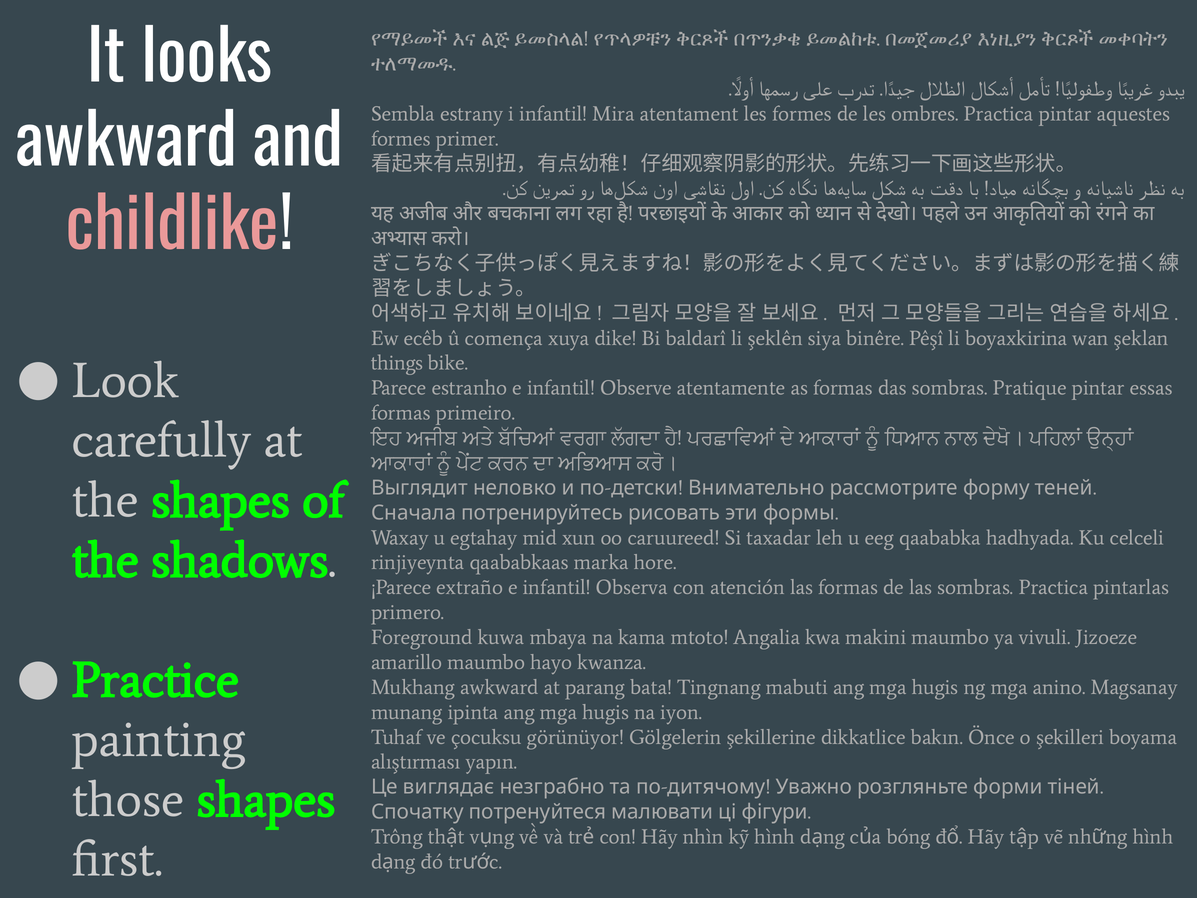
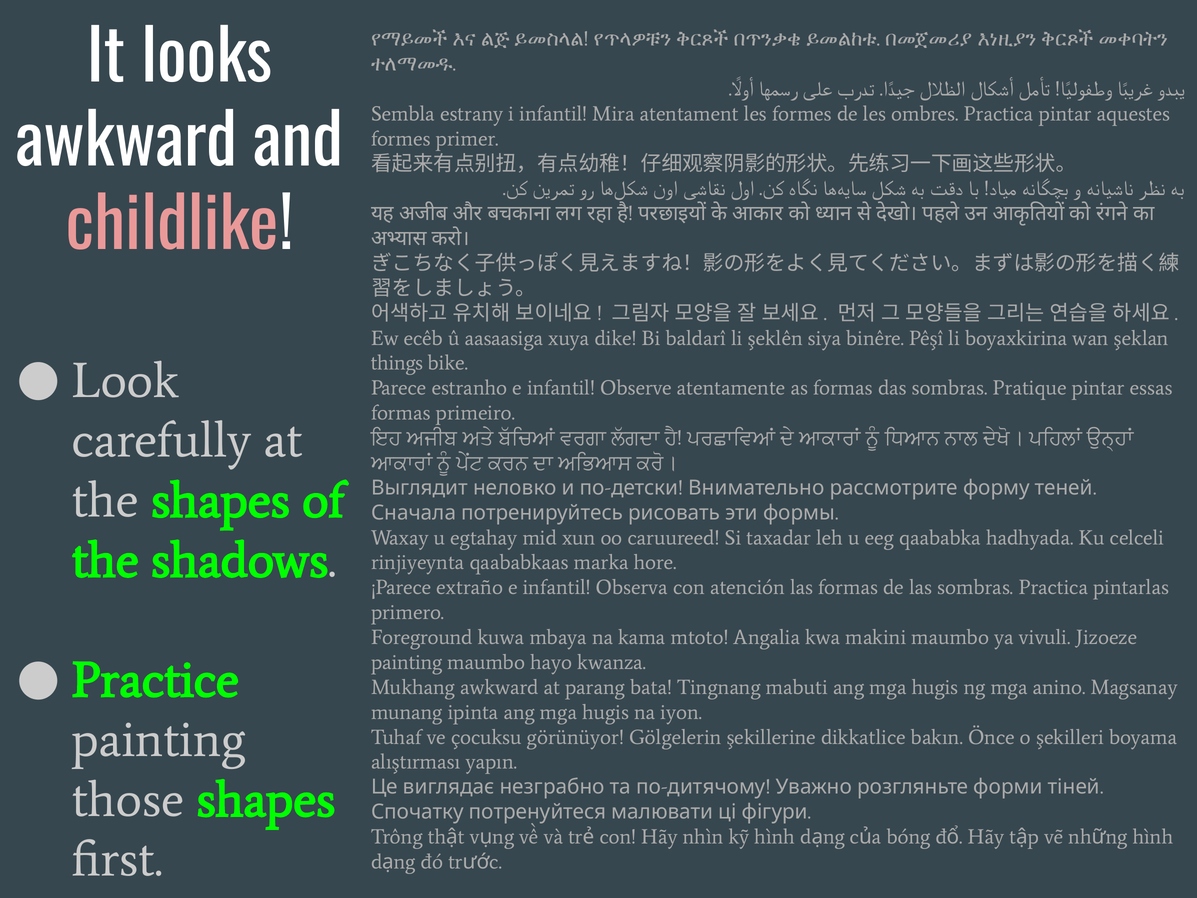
comença: comença -> aasaasiga (504, 338)
amarillo: amarillo -> painting (407, 662)
